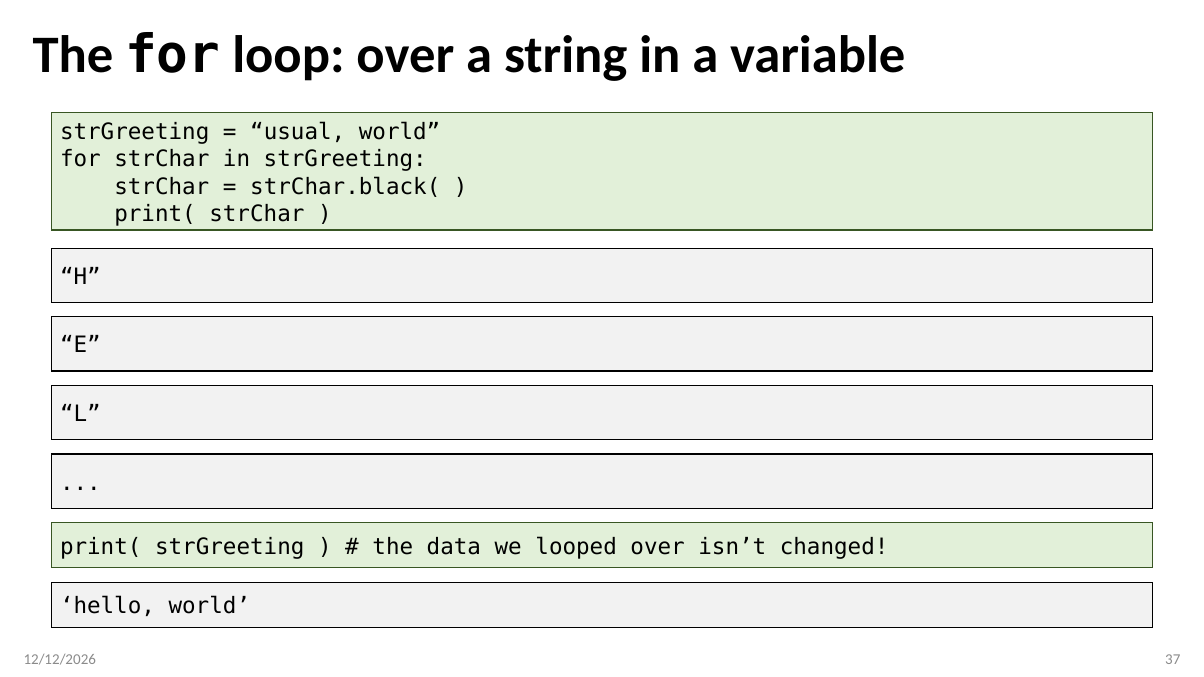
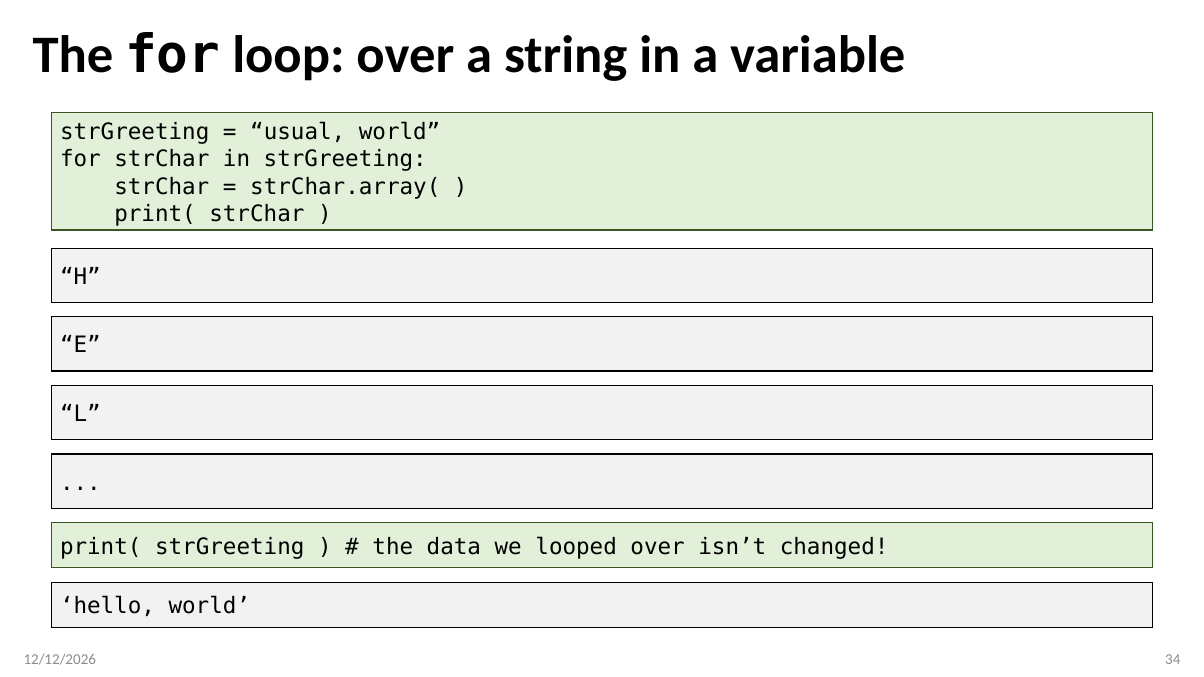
strChar.black(: strChar.black( -> strChar.array( (345, 187)
37: 37 -> 34 (1173, 660)
